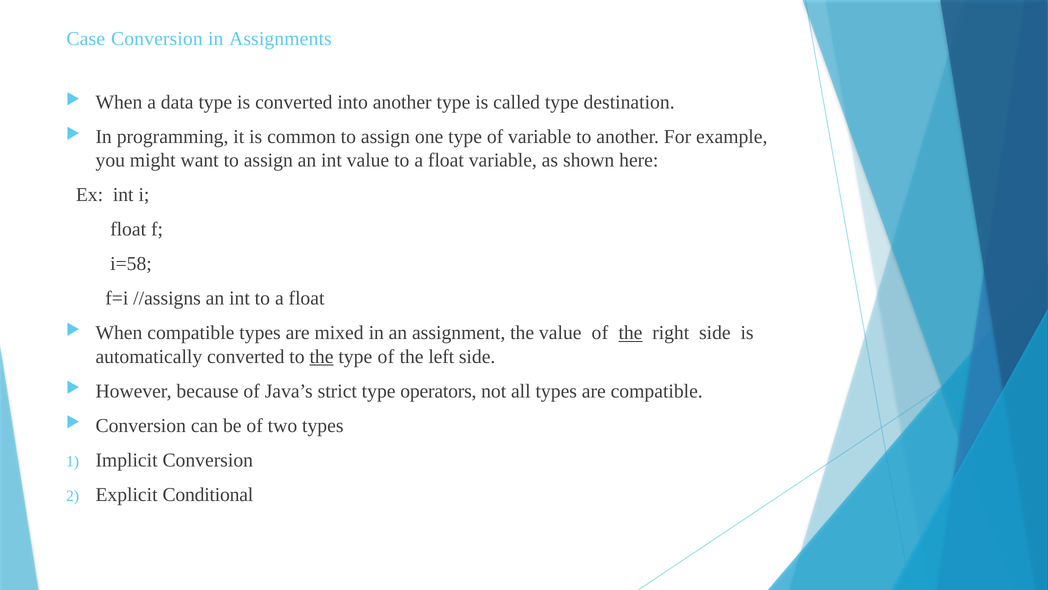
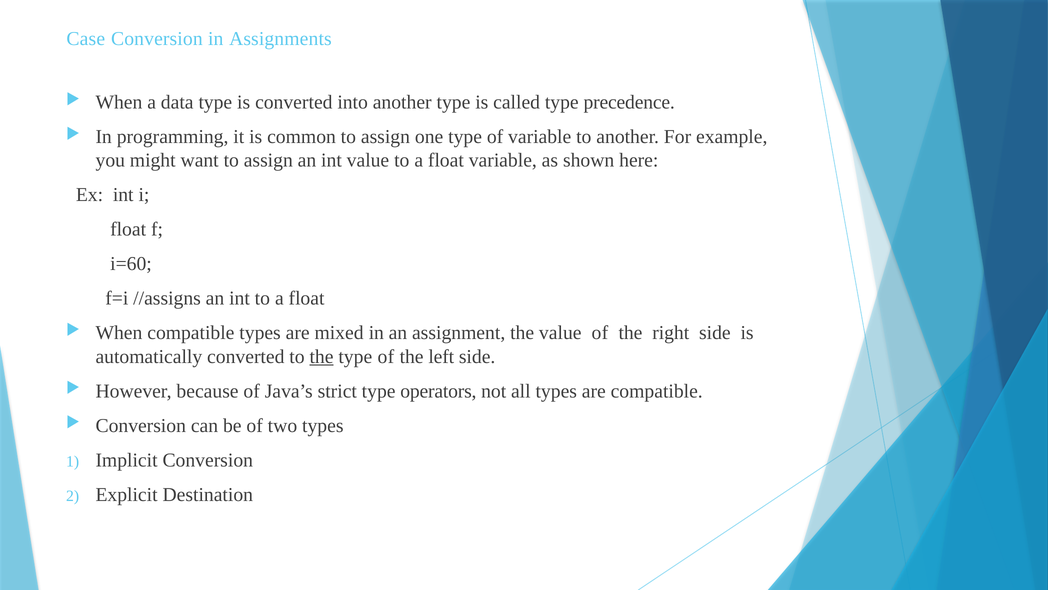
destination: destination -> precedence (629, 102)
i=58: i=58 -> i=60 (131, 264)
the underline: present -> none (630, 333)
Conditional: Conditional -> Destination (208, 494)
